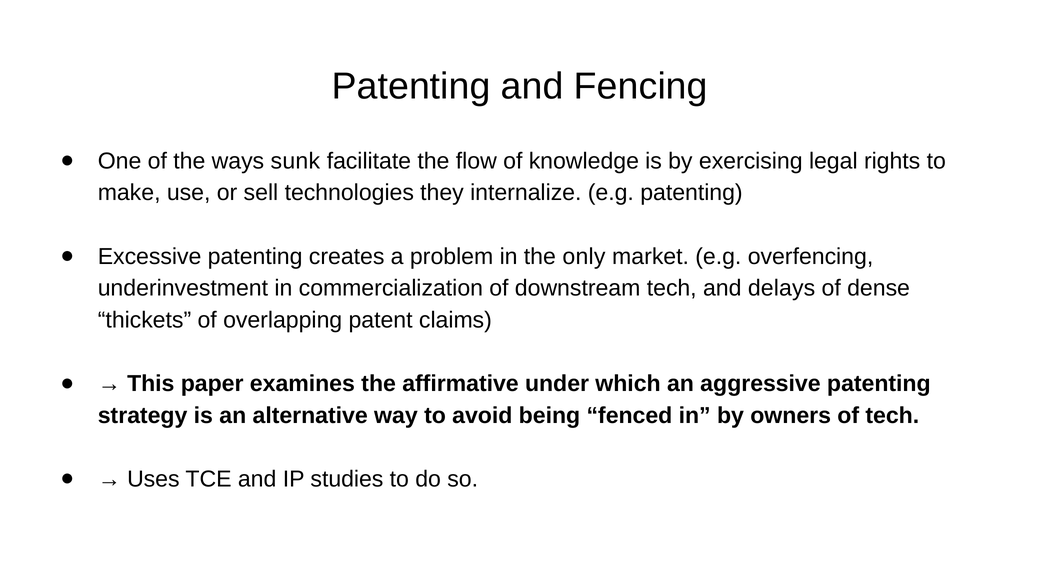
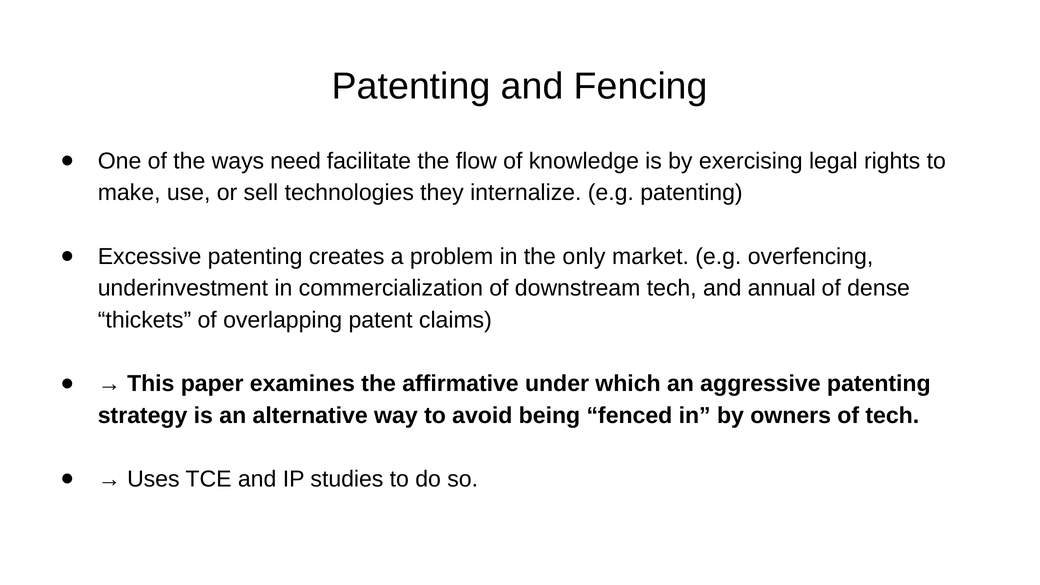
sunk: sunk -> need (296, 161)
delays: delays -> annual (782, 288)
